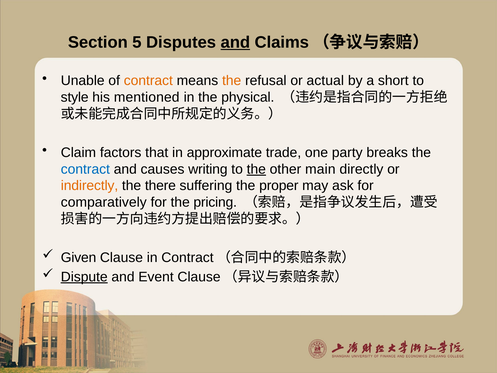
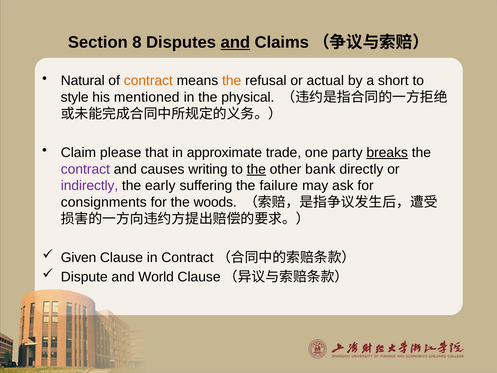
5: 5 -> 8 (137, 42)
Unable: Unable -> Natural (83, 81)
factors: factors -> please (121, 152)
breaks underline: none -> present (387, 152)
contract colour: blue -> purple (85, 169)
main: main -> bank (320, 169)
indirectly colour: orange -> purple (90, 186)
there: there -> early (160, 186)
proper: proper -> failure (279, 186)
comparatively: comparatively -> consignments (104, 202)
pricing: pricing -> woods (215, 202)
Dispute underline: present -> none (84, 277)
Event: Event -> World (156, 277)
